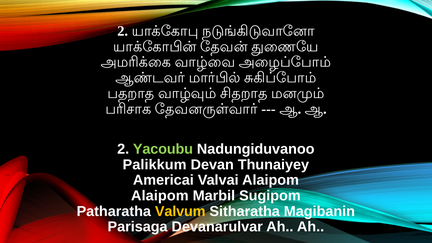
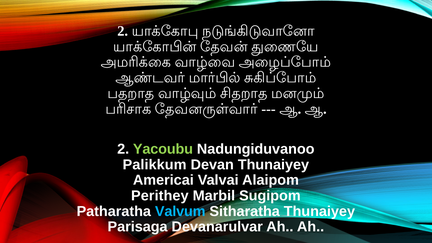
Alaipom: Alaipom -> Perithey (160, 196)
Valvum colour: yellow -> light blue (180, 211)
Sitharatha Magibanin: Magibanin -> Thunaiyey (319, 211)
